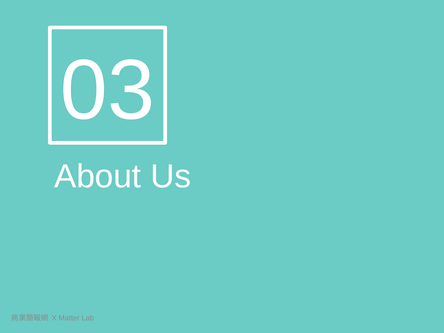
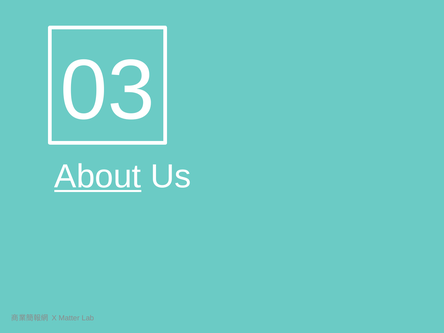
About underline: none -> present (98, 177)
